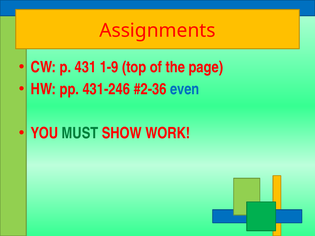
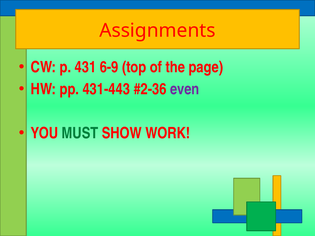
1-9: 1-9 -> 6-9 (109, 67)
431-246: 431-246 -> 431-443 (106, 89)
even colour: blue -> purple (185, 89)
